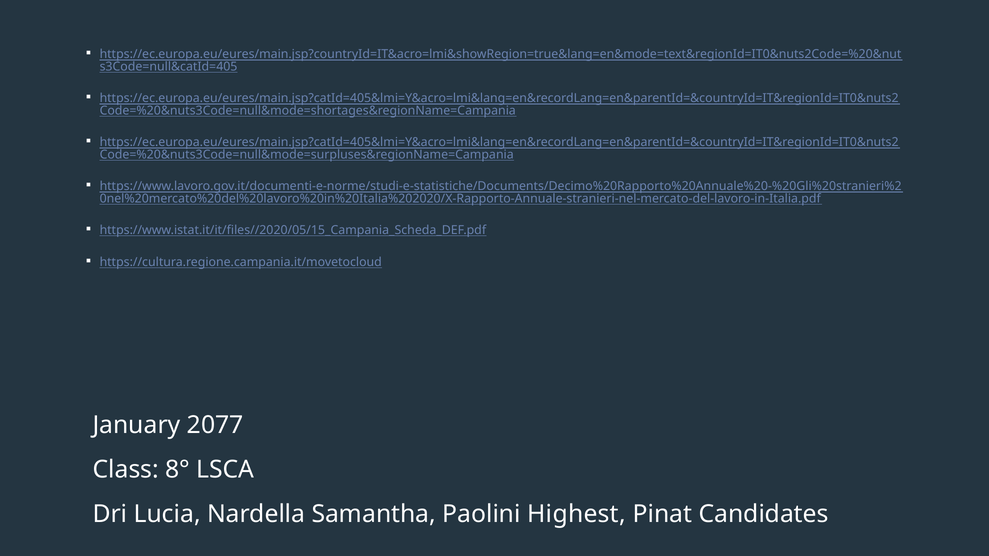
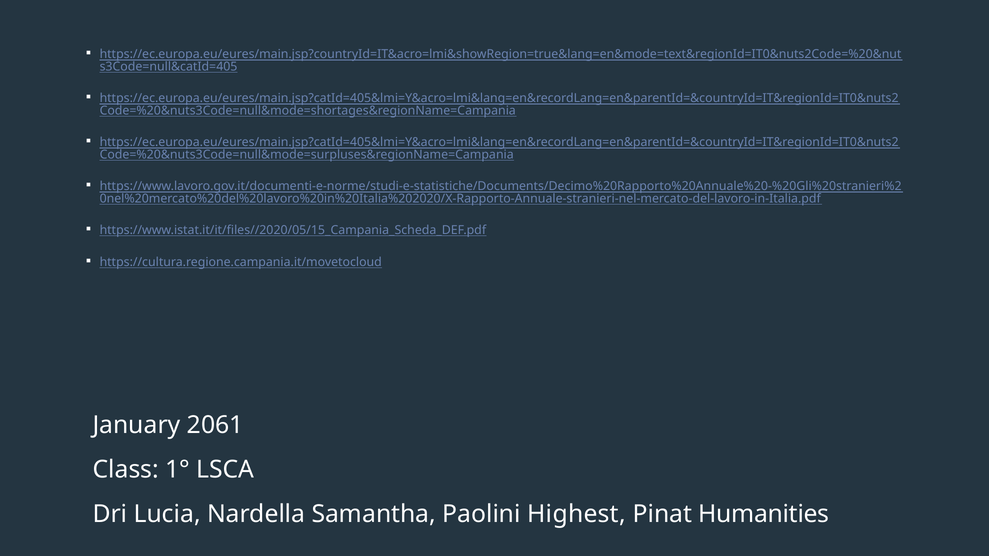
2077: 2077 -> 2061 (215, 425)
8°: 8° -> 1° (178, 470)
Candidates: Candidates -> Humanities (764, 514)
